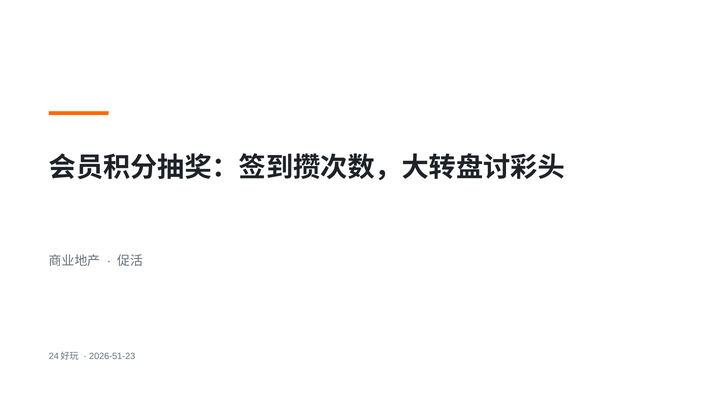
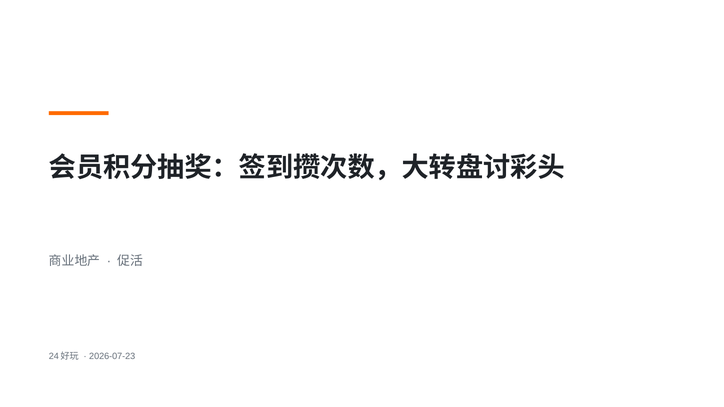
2026-51-23: 2026-51-23 -> 2026-07-23 (112, 356)
